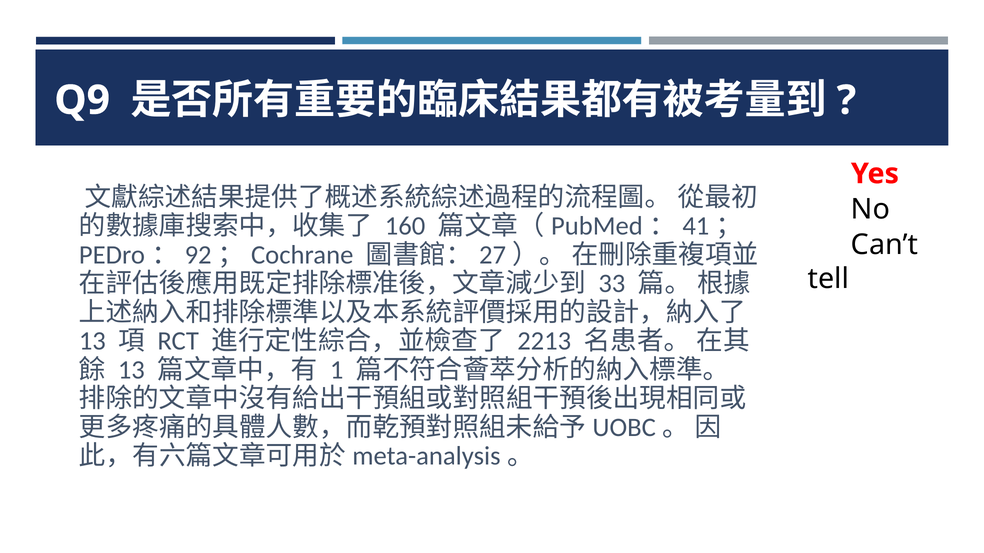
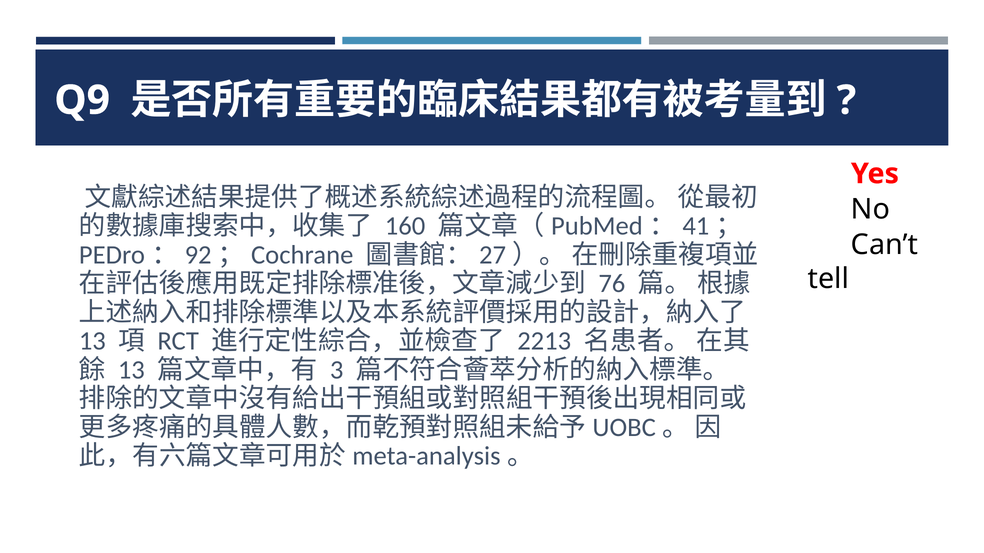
33: 33 -> 76 (612, 284)
1: 1 -> 3 (337, 370)
